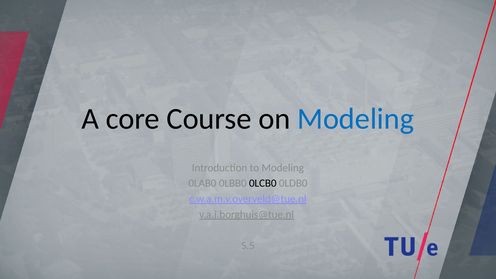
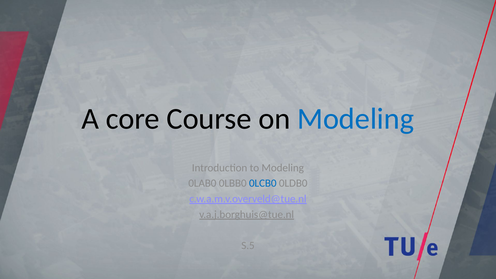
0LCB0 colour: black -> blue (263, 183)
